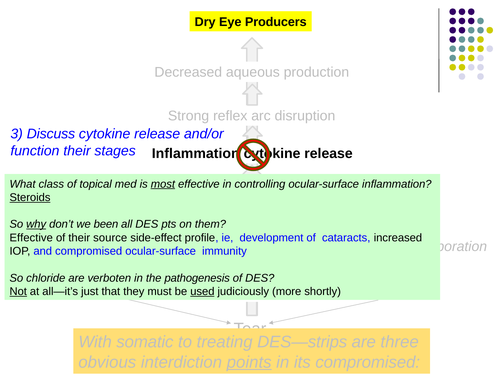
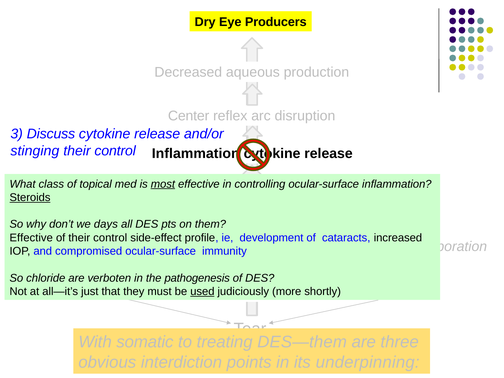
Strong: Strong -> Center (189, 116)
function: function -> stinging (35, 151)
stages: stages -> control (115, 151)
why underline: present -> none (36, 224)
been: been -> days (106, 224)
of their source: source -> control (110, 238)
Not underline: present -> none (18, 291)
DES—strips: DES—strips -> DES—them (302, 342)
points underline: present -> none (249, 362)
its compromised: compromised -> underpinning (368, 362)
